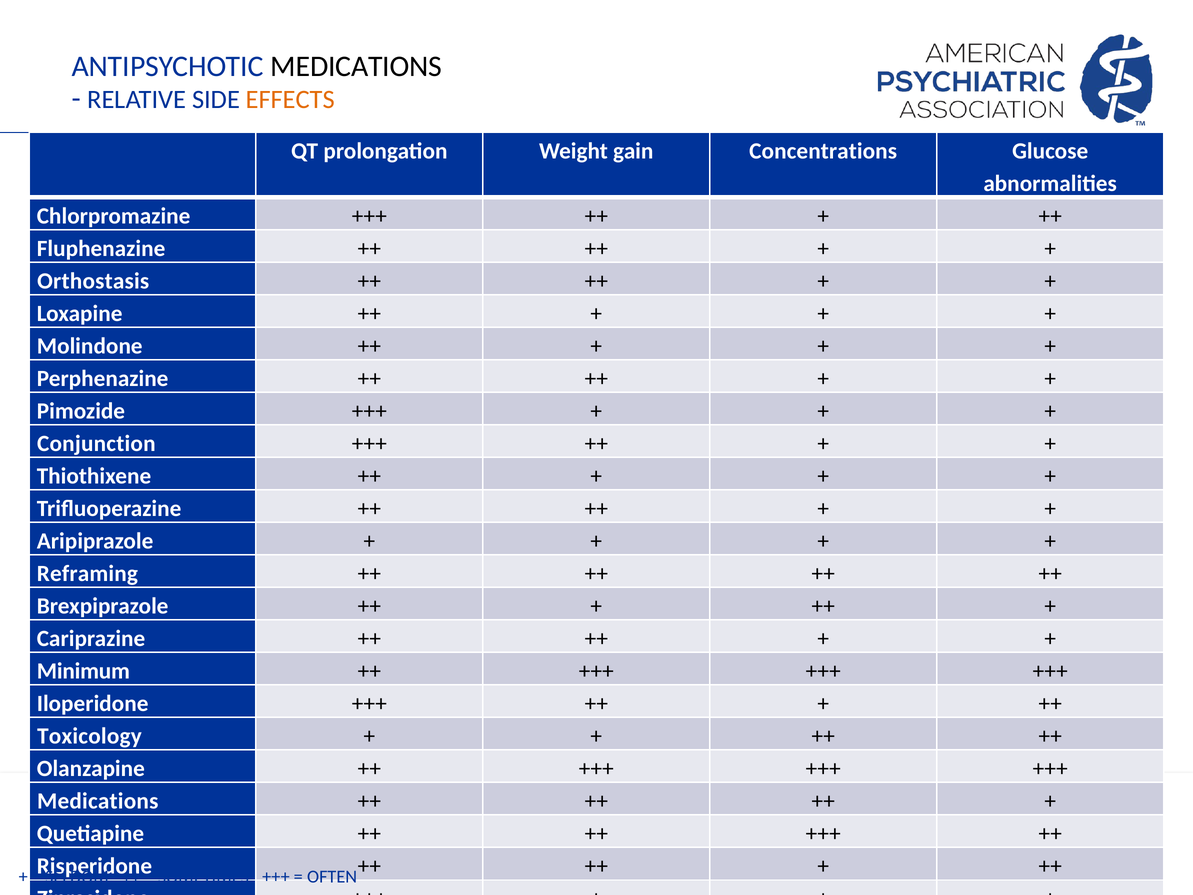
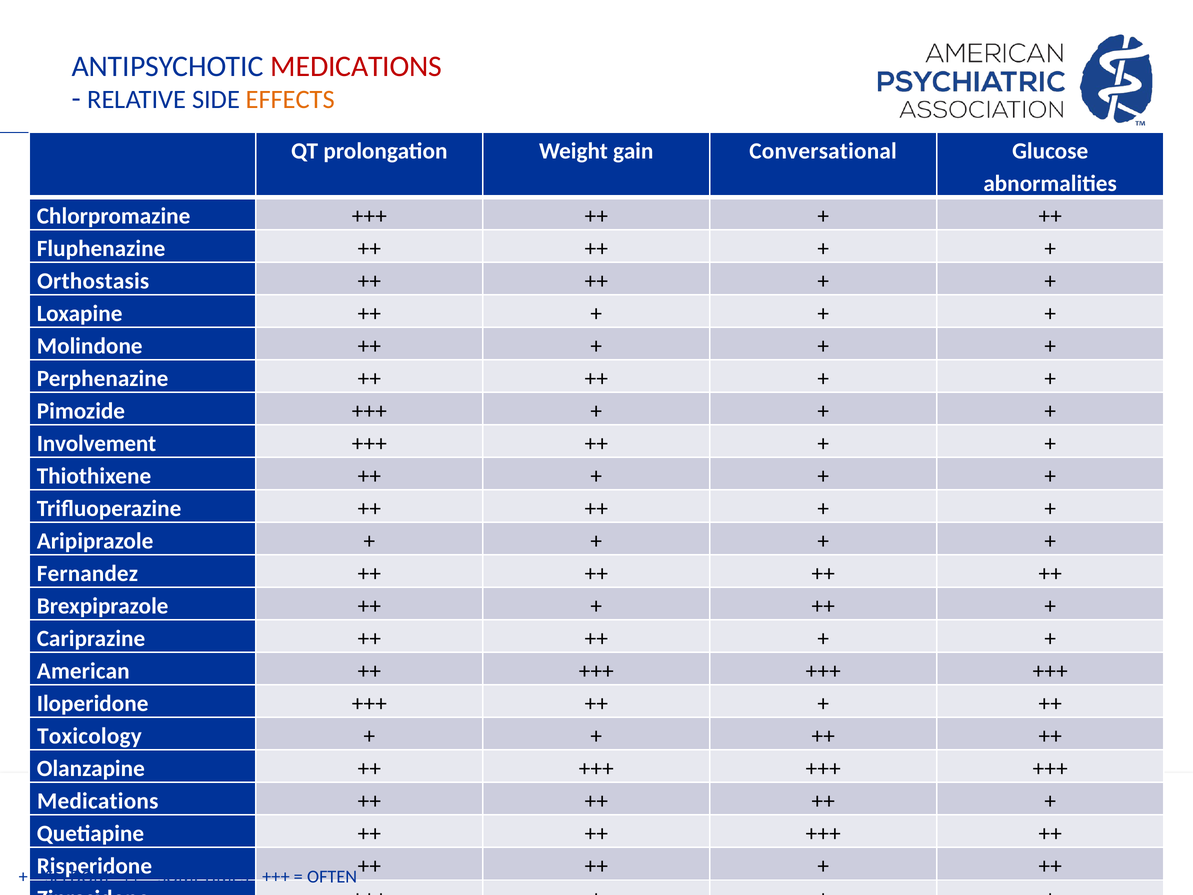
MEDICATIONS colour: black -> red (356, 66)
Concentrations: Concentrations -> Conversational (823, 151)
Conjunction: Conjunction -> Involvement (97, 443)
Reframing: Reframing -> Fernandez (87, 573)
Minimum: Minimum -> American (83, 671)
